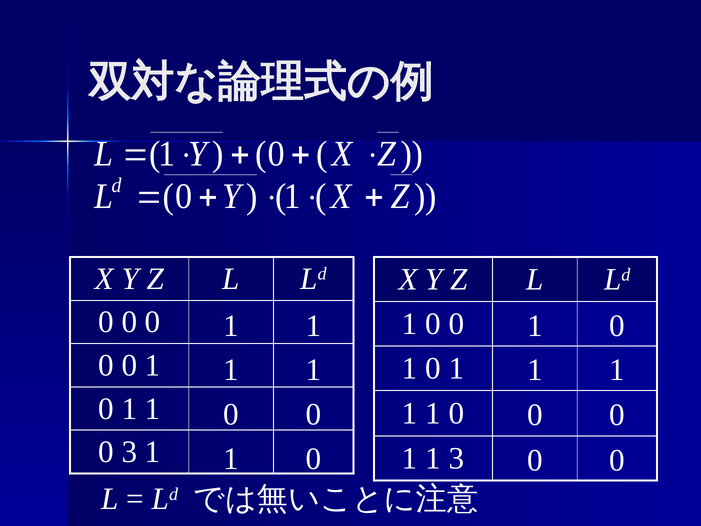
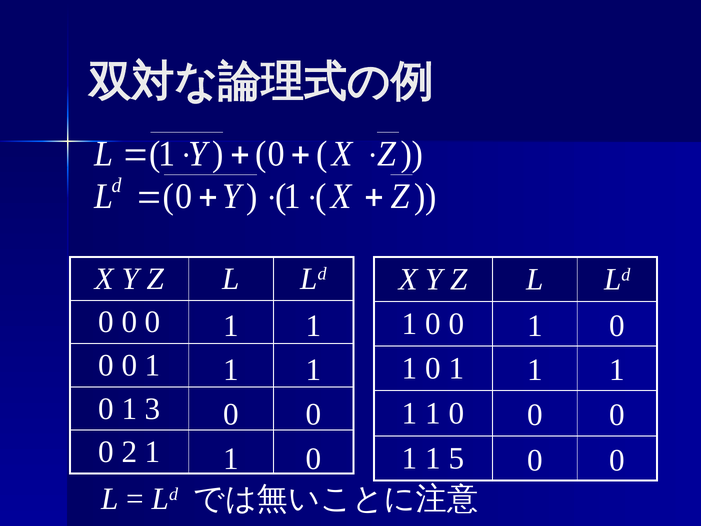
1: 1 -> 3 (153, 409)
0 3: 3 -> 2 (129, 452)
1 3: 3 -> 5 (456, 458)
